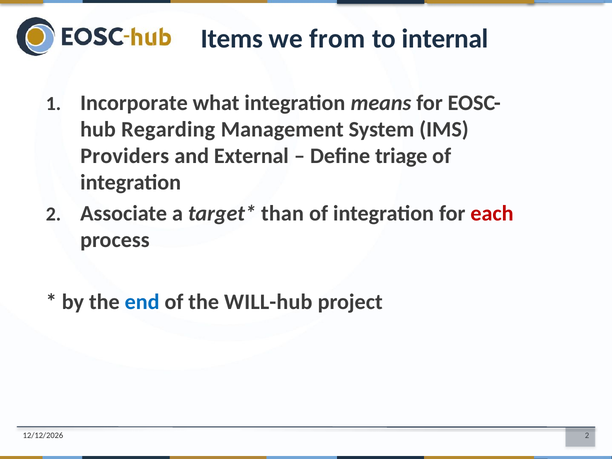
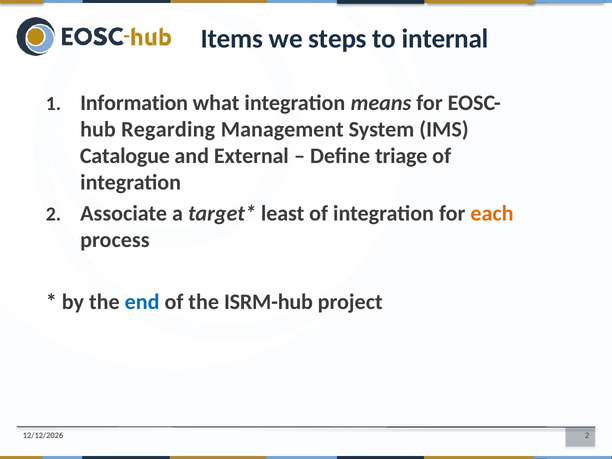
from: from -> steps (338, 39)
Incorporate: Incorporate -> Information (134, 103)
Providers: Providers -> Catalogue (125, 156)
than: than -> least (283, 213)
each colour: red -> orange (492, 213)
WILL-hub: WILL-hub -> ISRM-hub (268, 302)
